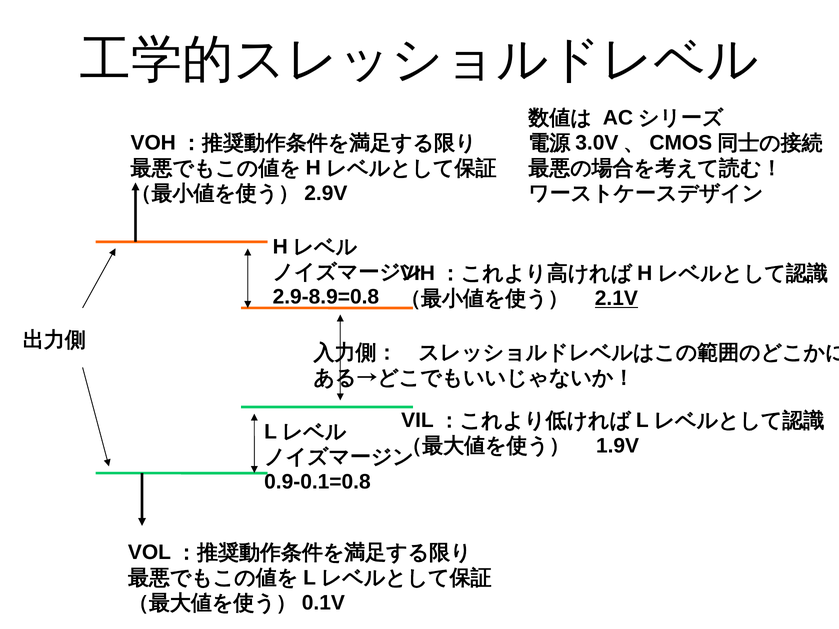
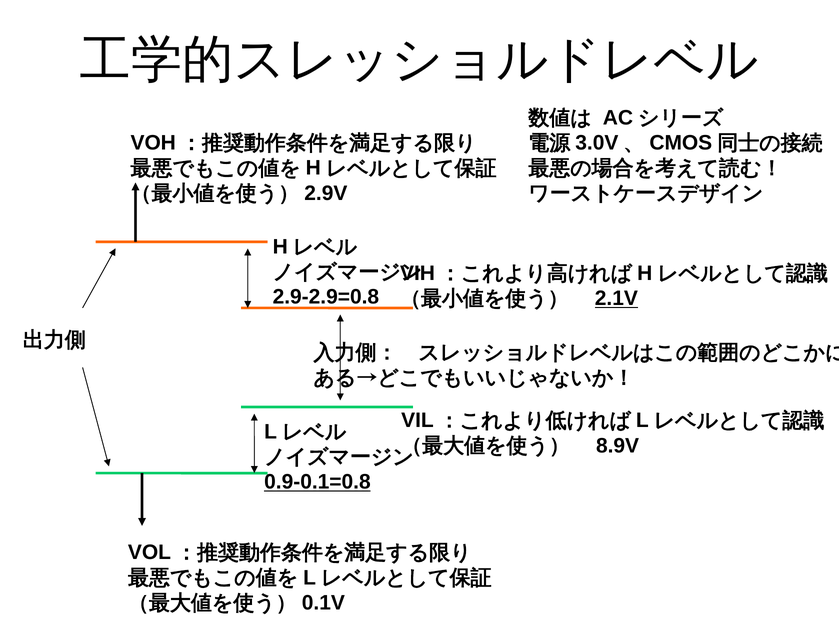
2.9-8.9=0.8: 2.9-8.9=0.8 -> 2.9-2.9=0.8 (326, 297)
1.9V: 1.9V -> 8.9V (618, 446)
0.9-0.1=0.8 underline: none -> present (317, 482)
